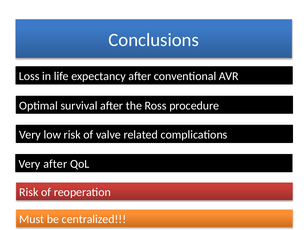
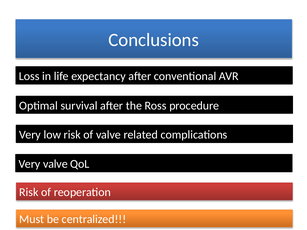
Very after: after -> valve (55, 164)
